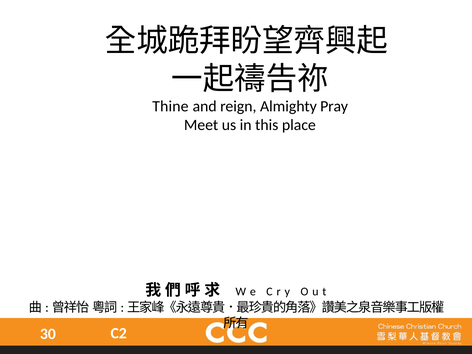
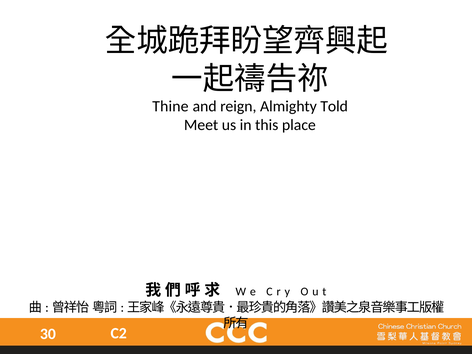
Pray: Pray -> Told (334, 106)
